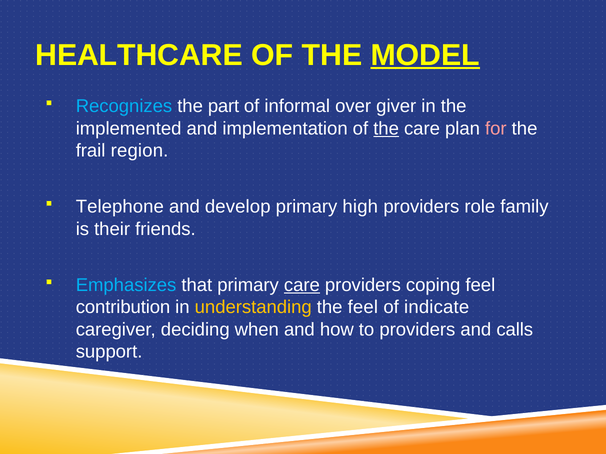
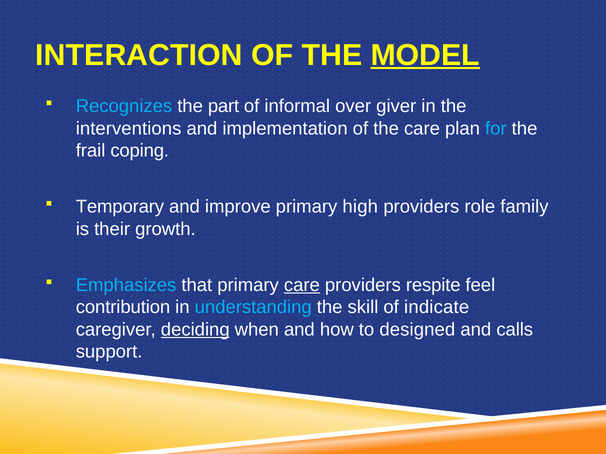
HEALTHCARE: HEALTHCARE -> INTERACTION (139, 55)
implemented: implemented -> interventions (129, 129)
the underline: present -> none (386, 129)
for colour: pink -> light blue (496, 129)
region: region -> coping (140, 151)
Telephone: Telephone -> Temporary (120, 207)
develop: develop -> improve (238, 207)
friends: friends -> growth (165, 229)
coping: coping -> respite (433, 285)
understanding colour: yellow -> light blue (253, 308)
the feel: feel -> skill (363, 308)
deciding underline: none -> present (195, 330)
to providers: providers -> designed (417, 330)
